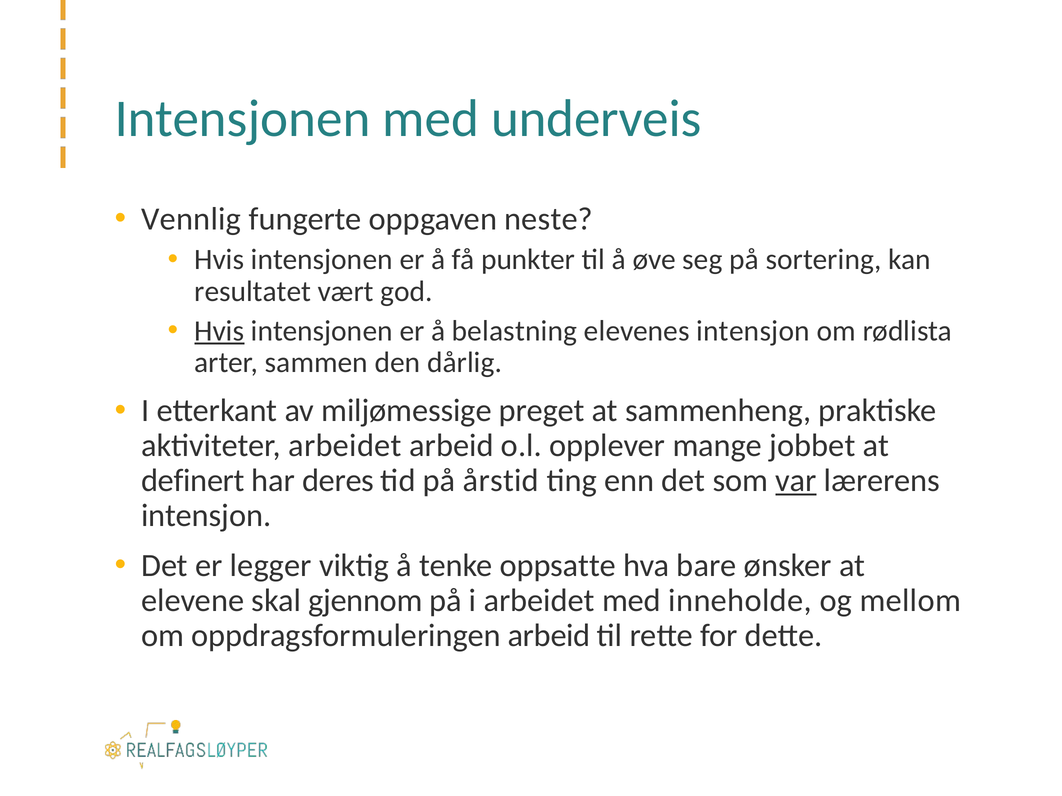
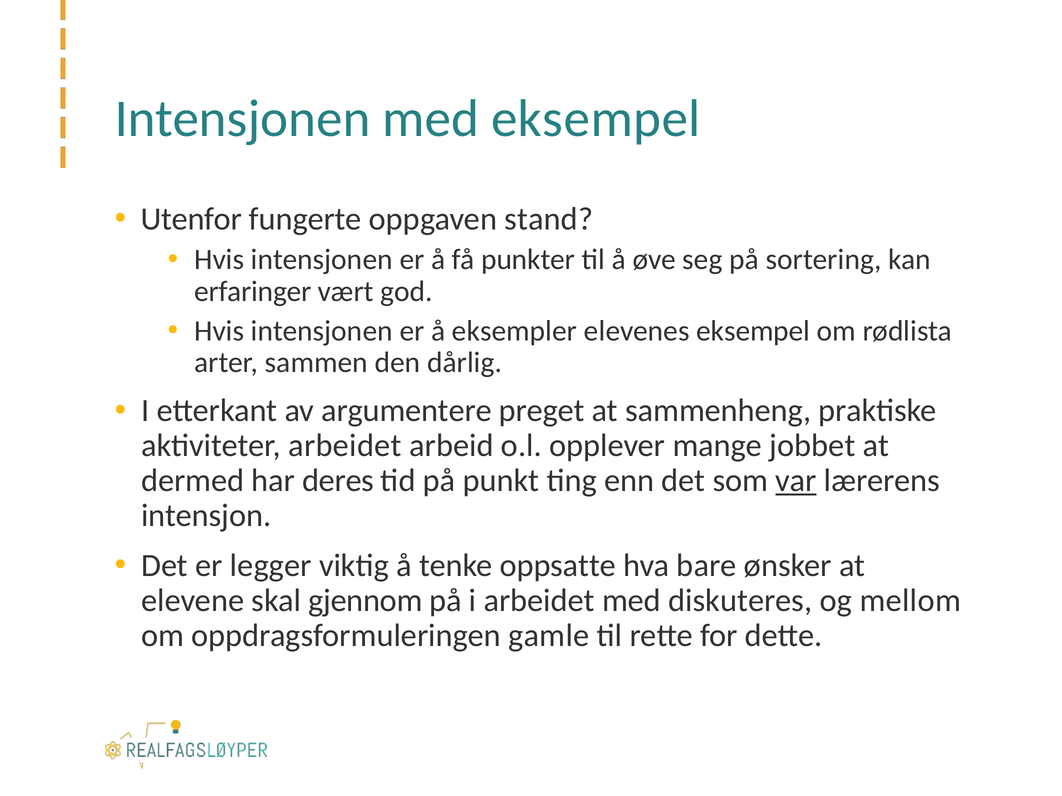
med underveis: underveis -> eksempel (596, 119)
Vennlig: Vennlig -> Utenfor (191, 219)
neste: neste -> stand (549, 219)
resultatet: resultatet -> erfaringer (253, 292)
Hvis underline: present -> none (219, 331)
belastning: belastning -> eksempler (515, 331)
elevenes intensjon: intensjon -> eksempel (753, 331)
miljømessige: miljømessige -> argumentere (407, 411)
definert: definert -> dermed (193, 481)
årstid: årstid -> punkt (501, 481)
inneholde: inneholde -> diskuteres (740, 601)
oppdragsformuleringen arbeid: arbeid -> gamle (549, 636)
